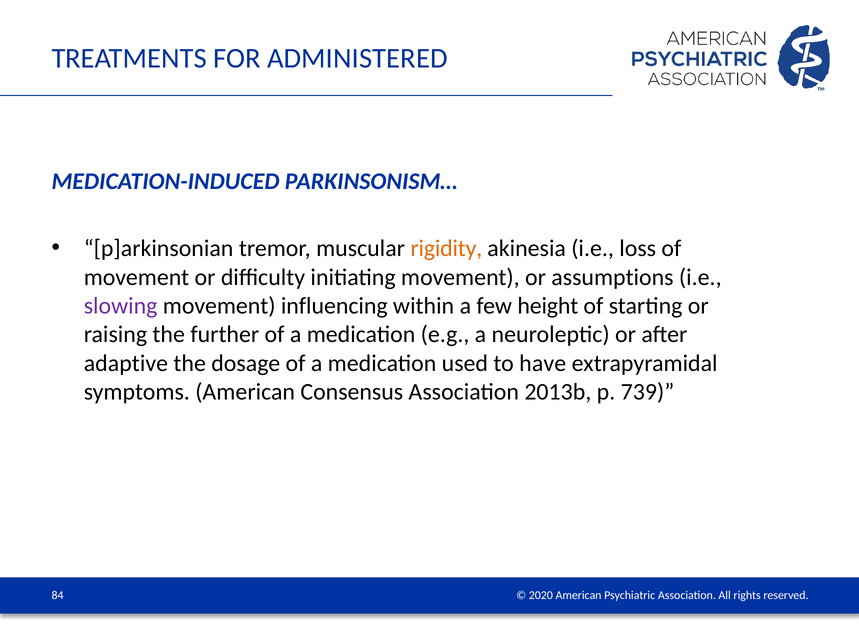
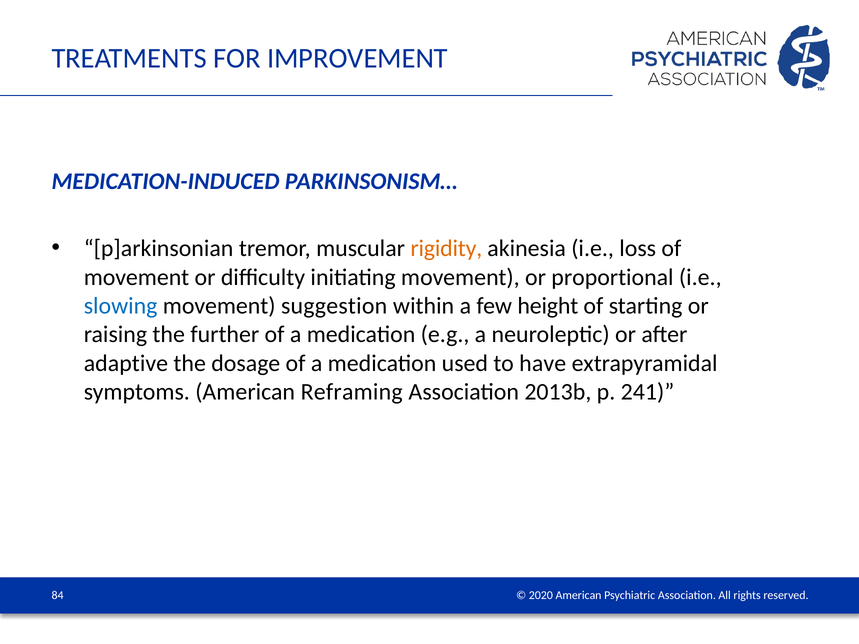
ADMINISTERED: ADMINISTERED -> IMPROVEMENT (357, 58)
assumptions: assumptions -> proportional (612, 277)
slowing colour: purple -> blue (121, 306)
influencing: influencing -> suggestion (334, 306)
Consensus: Consensus -> Reframing (352, 392)
739: 739 -> 241 (647, 392)
